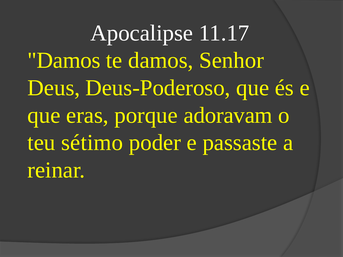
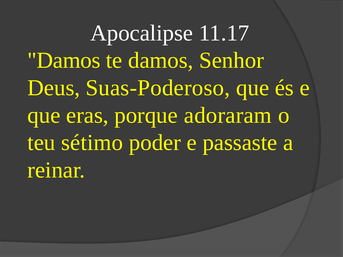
Deus-Poderoso: Deus-Poderoso -> Suas-Poderoso (158, 88)
adoravam: adoravam -> adoraram (228, 115)
